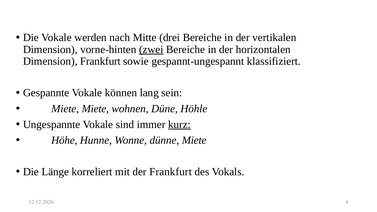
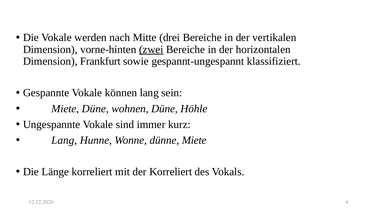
Miete Miete: Miete -> Düne (95, 109)
kurz underline: present -> none (179, 124)
Höhe: Höhe -> Lang (64, 140)
der Frankfurt: Frankfurt -> Korreliert (171, 172)
